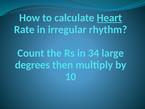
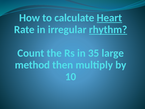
rhythm underline: none -> present (108, 30)
34: 34 -> 35 (94, 53)
degrees: degrees -> method (32, 65)
